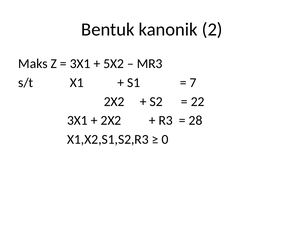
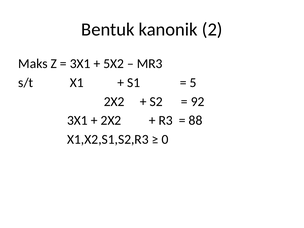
7: 7 -> 5 (193, 83)
22: 22 -> 92 (198, 102)
28: 28 -> 88 (196, 121)
